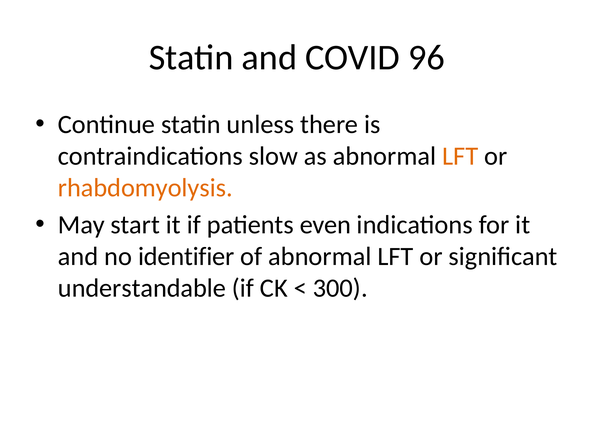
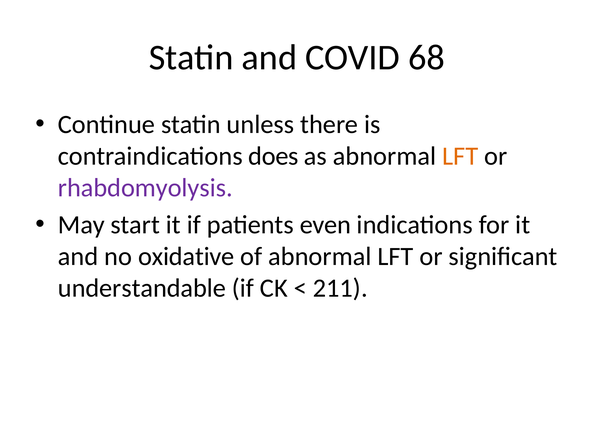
96: 96 -> 68 (427, 58)
slow: slow -> does (273, 156)
rhabdomyolysis colour: orange -> purple (145, 188)
identifier: identifier -> oxidative (186, 257)
300: 300 -> 211 (340, 288)
